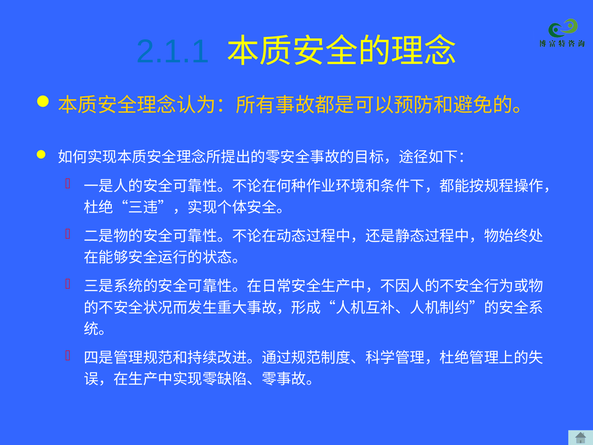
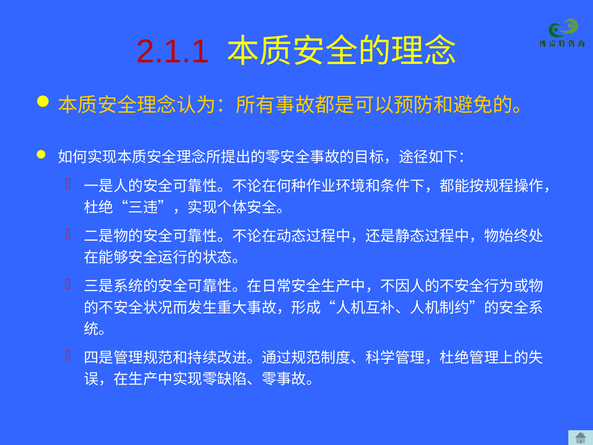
2.1.1 colour: blue -> red (173, 52)
